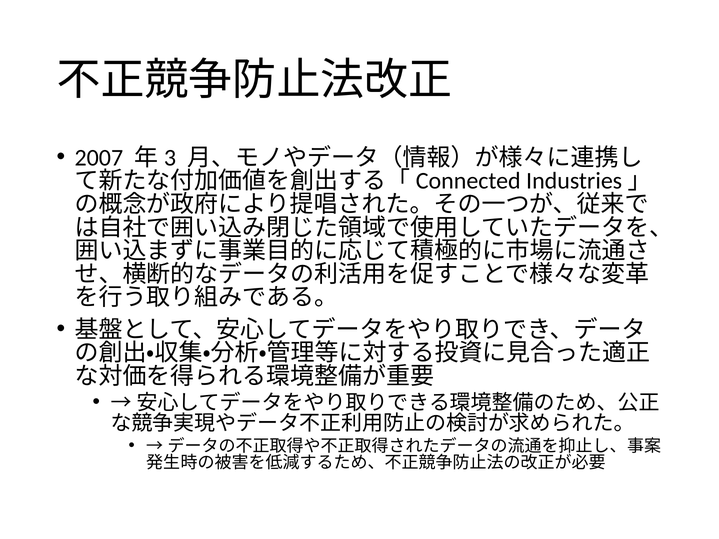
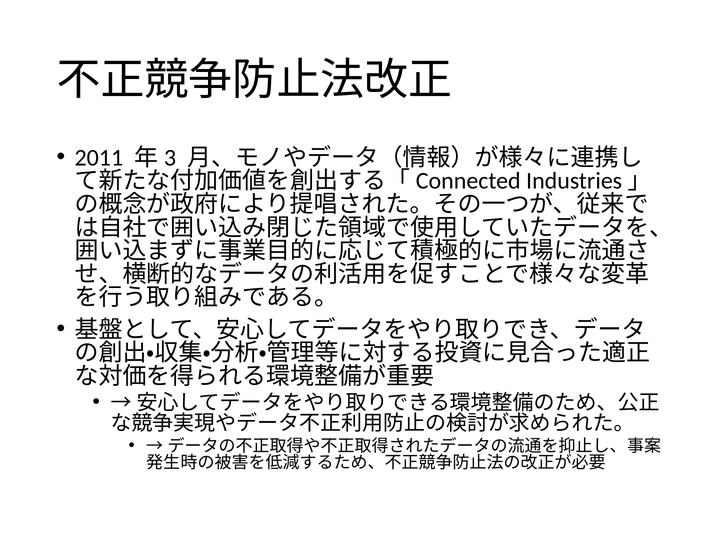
2007: 2007 -> 2011 (99, 158)
